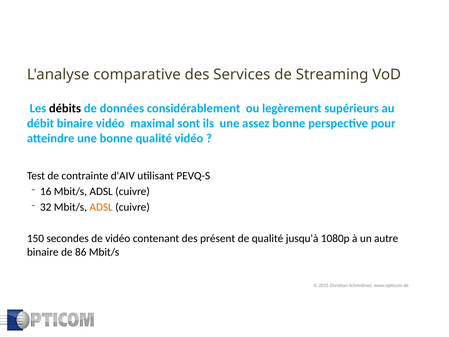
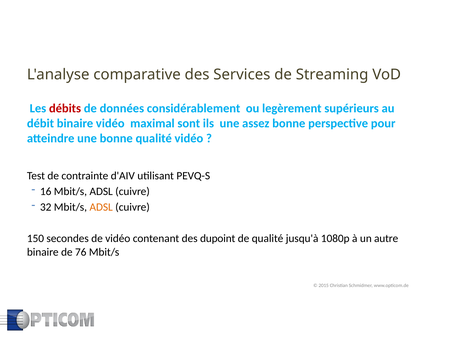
débits colour: black -> red (65, 108)
présent: présent -> dupoint (218, 238)
86: 86 -> 76 (81, 252)
